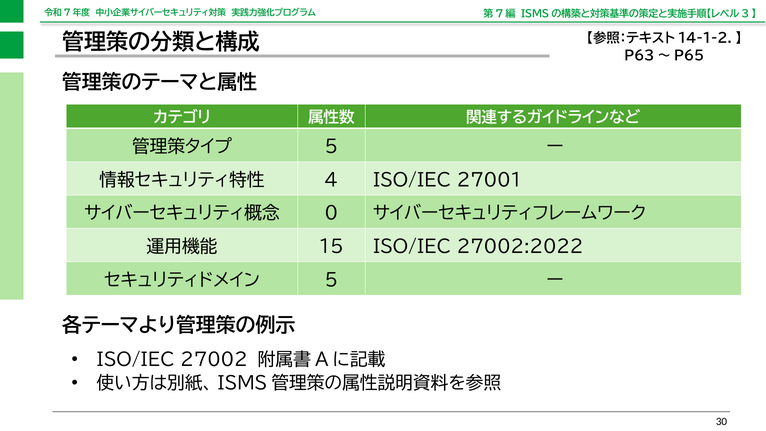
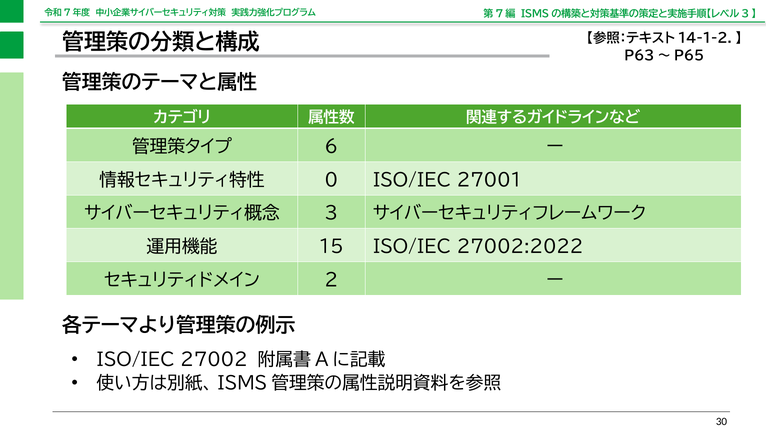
5: 5 -> 6 (331, 147)
4: 4 -> 0 (331, 180)
0: 0 -> 3 (331, 213)
5: 5 -> 2 (331, 280)
